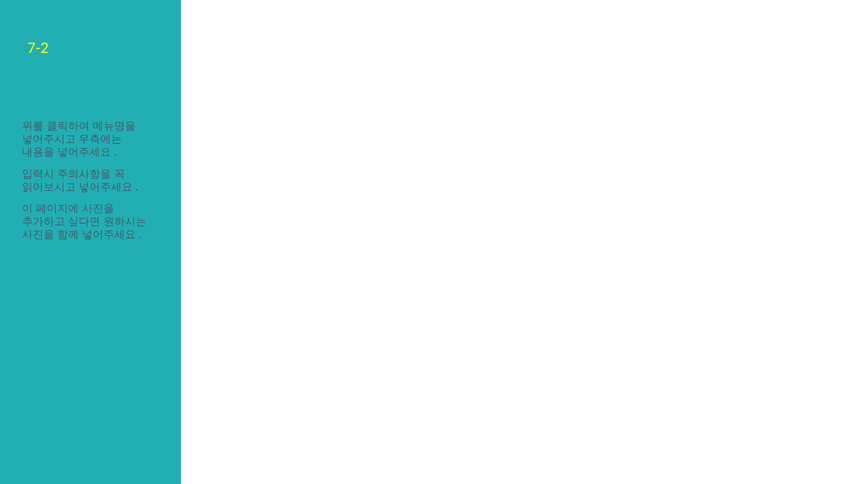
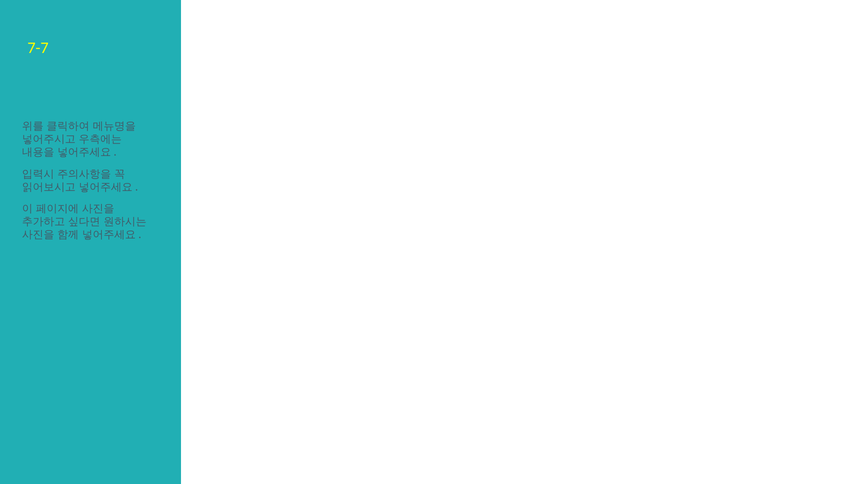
7-2: 7-2 -> 7-7 (38, 48)
